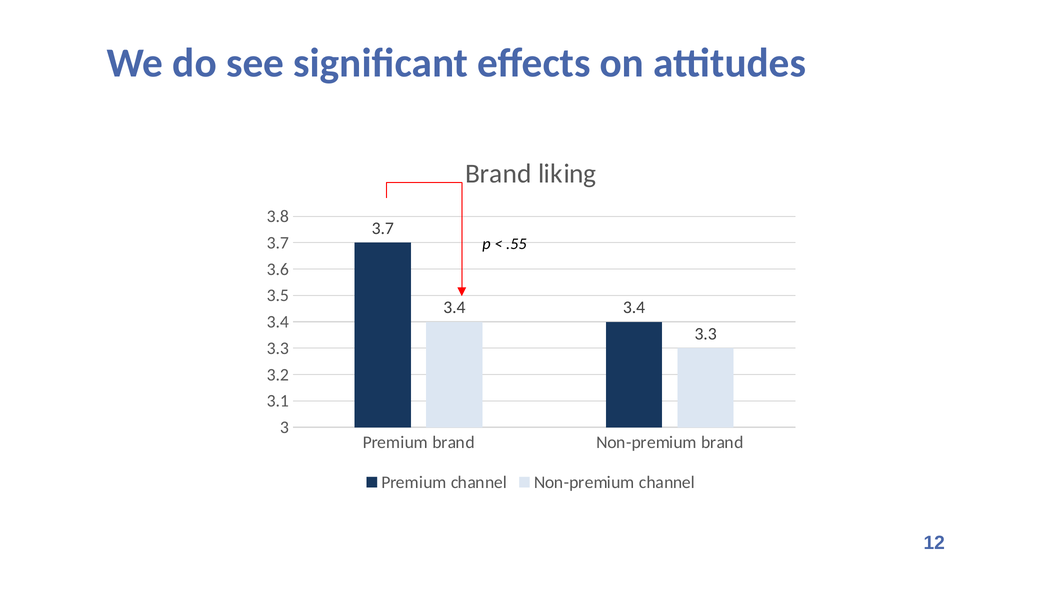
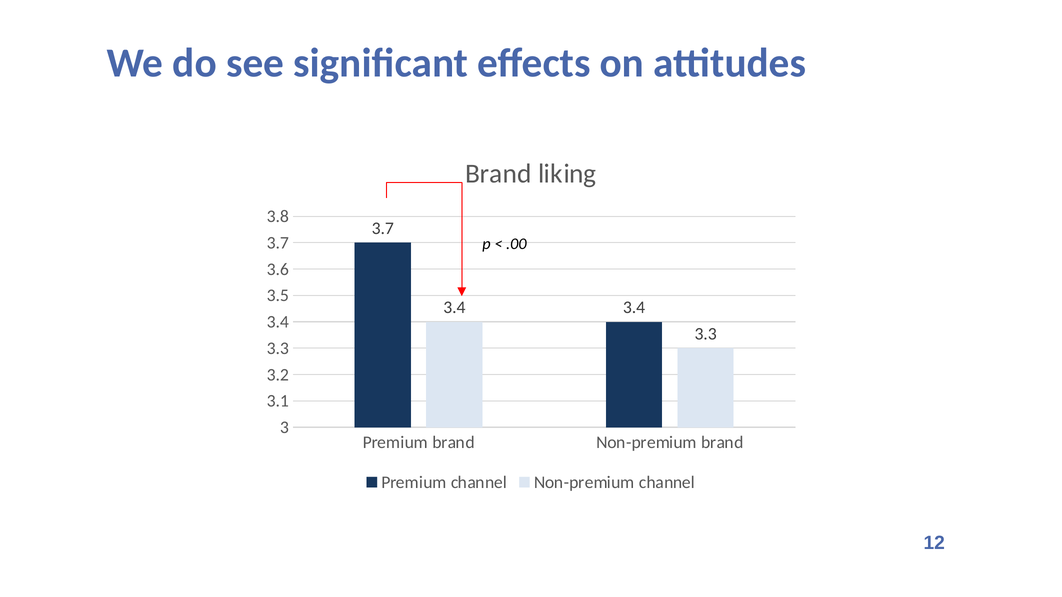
.55: .55 -> .00 (516, 244)
